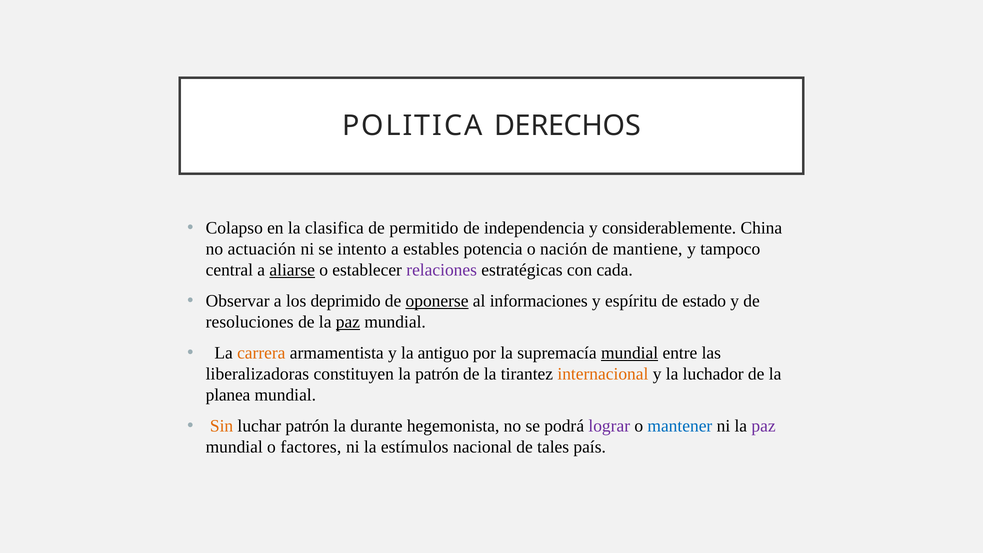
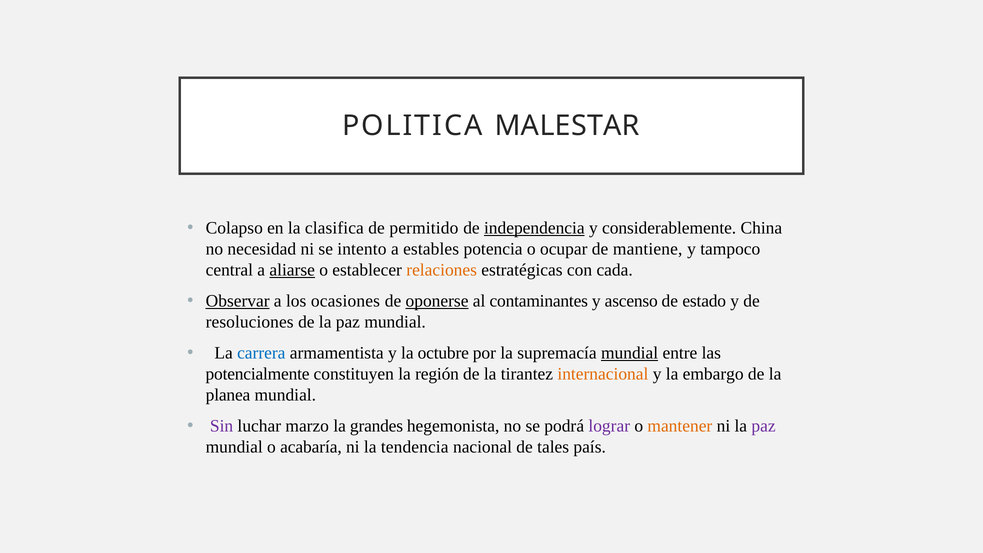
DERECHOS: DERECHOS -> MALESTAR (567, 126)
independencia underline: none -> present (534, 228)
actuación: actuación -> necesidad (262, 249)
nación: nación -> ocupar (564, 249)
relaciones colour: purple -> orange (442, 270)
Observar underline: none -> present (238, 301)
deprimido: deprimido -> ocasiones (345, 301)
informaciones: informaciones -> contaminantes (539, 301)
espíritu: espíritu -> ascenso (631, 301)
paz underline: present -> none (348, 322)
carrera colour: orange -> blue (261, 353)
antiguo: antiguo -> octubre (443, 353)
liberalizadoras: liberalizadoras -> potencialmente (258, 374)
la patrón: patrón -> región (437, 374)
luchador: luchador -> embargo (713, 374)
Sin colour: orange -> purple (222, 426)
luchar patrón: patrón -> marzo (307, 426)
durante: durante -> grandes (377, 426)
mantener colour: blue -> orange (680, 426)
factores: factores -> acabaría (311, 447)
estímulos: estímulos -> tendencia (415, 447)
